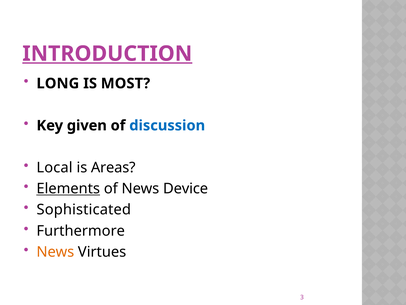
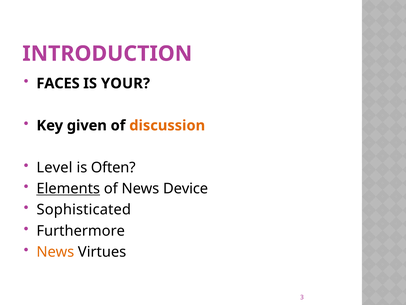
INTRODUCTION underline: present -> none (107, 54)
LONG: LONG -> FACES (58, 83)
MOST: MOST -> YOUR (125, 83)
discussion colour: blue -> orange (167, 125)
Local: Local -> Level (55, 167)
Areas: Areas -> Often (113, 167)
